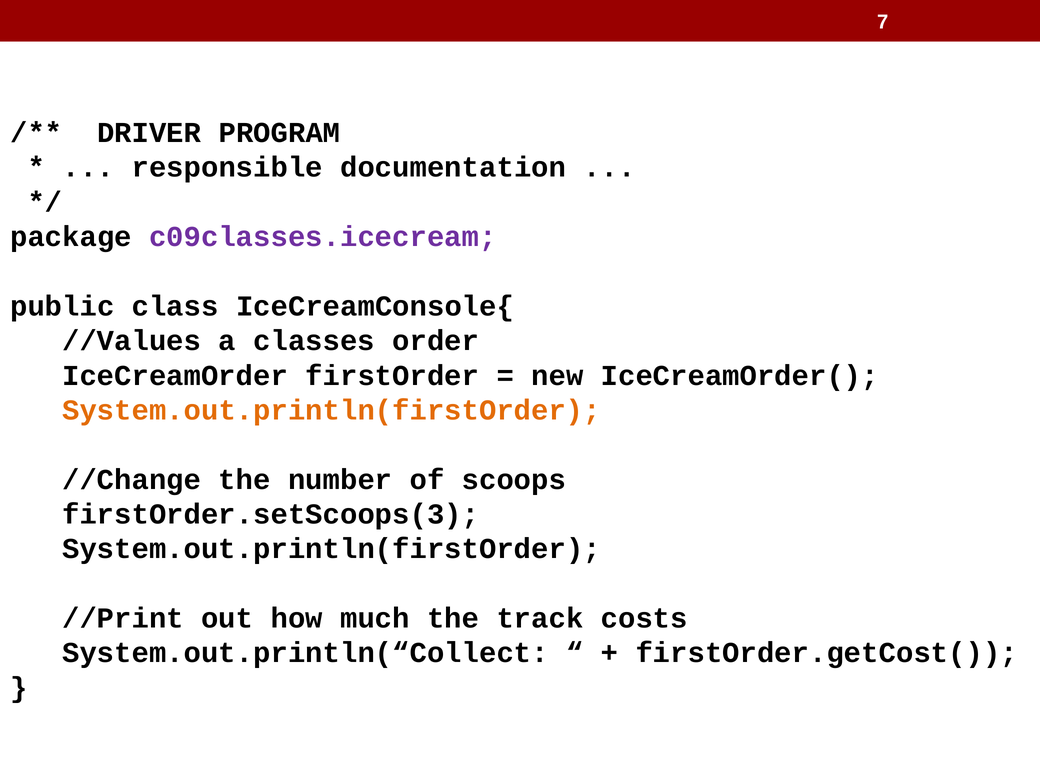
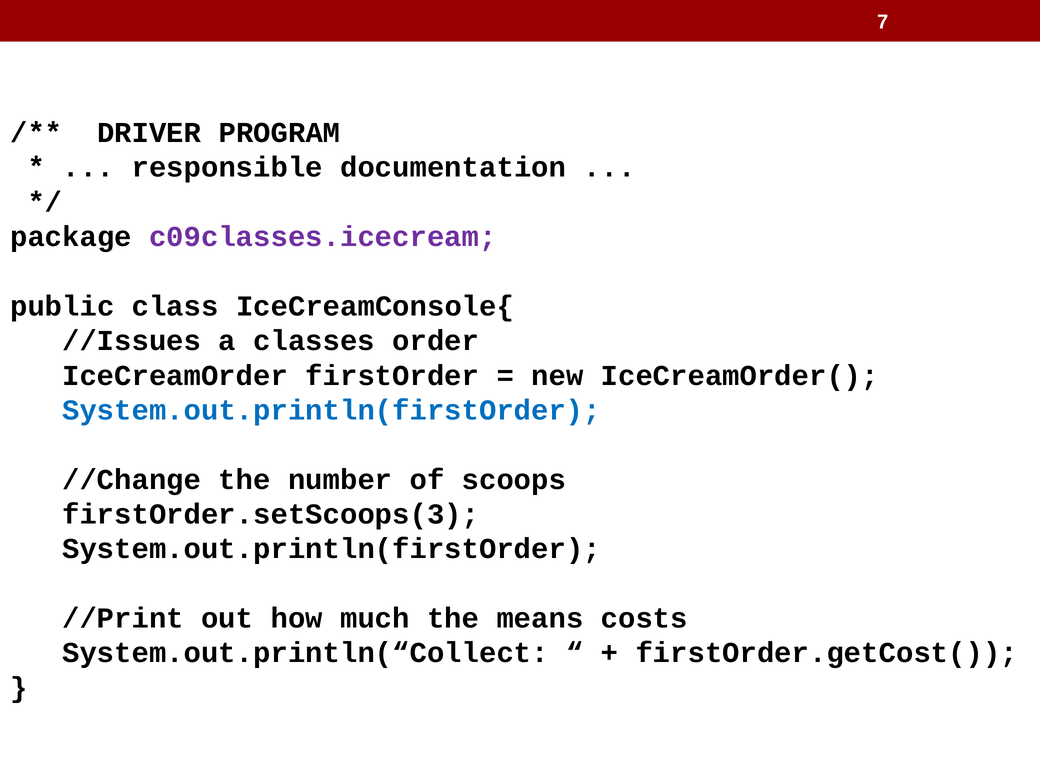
//Values: //Values -> //Issues (132, 341)
System.out.println(firstOrder colour: orange -> blue (331, 410)
track: track -> means (540, 618)
